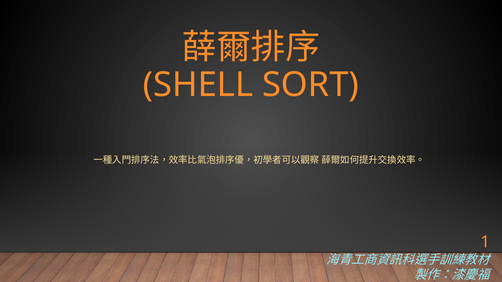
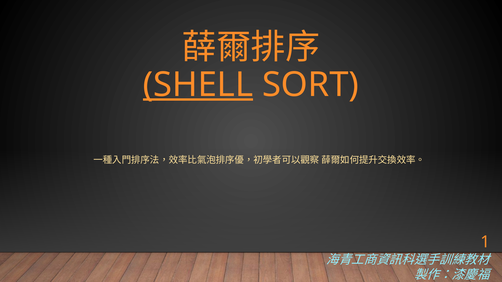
SHELL underline: none -> present (198, 85)
